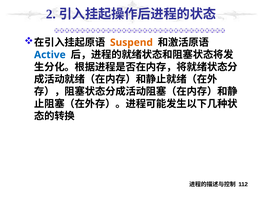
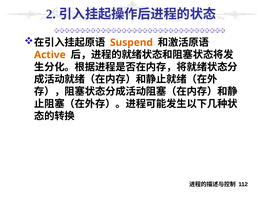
Active colour: blue -> orange (50, 55)
